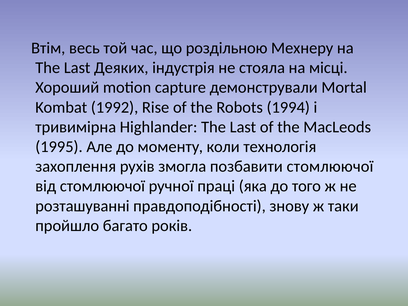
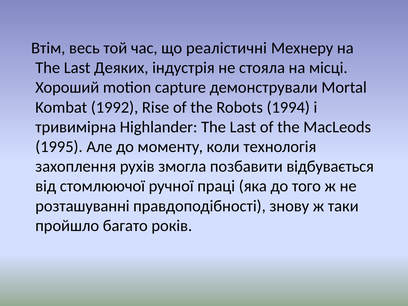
роздільною: роздільною -> реалістичні (226, 48)
позбавити стомлюючої: стомлюючої -> відбувається (330, 166)
